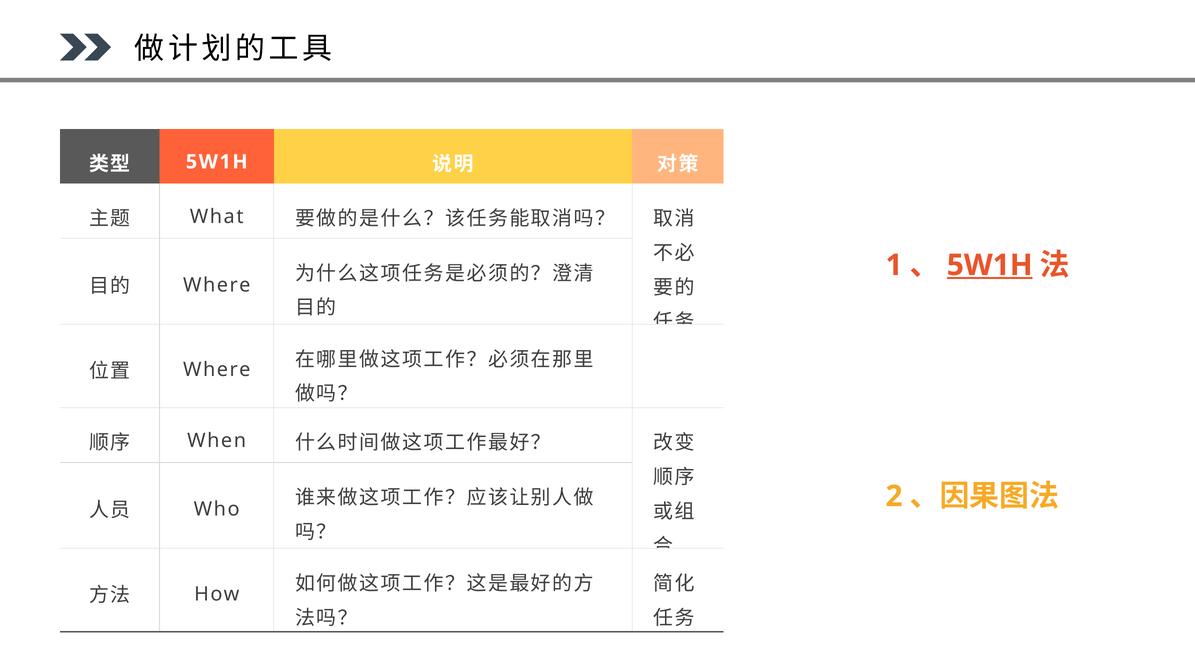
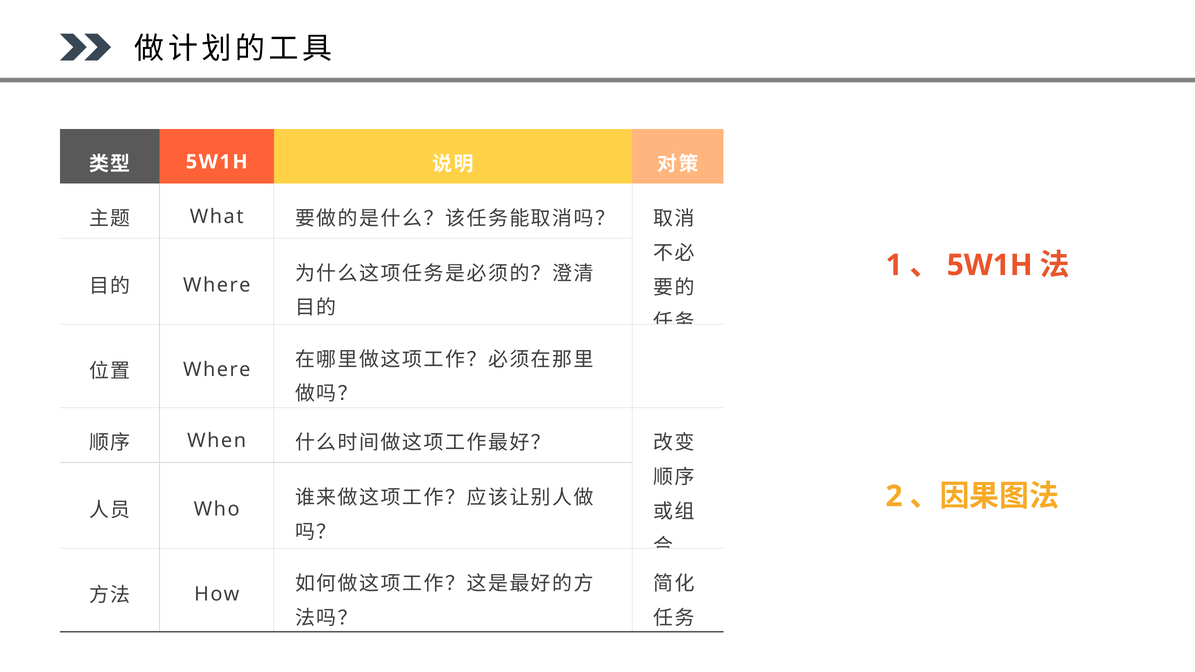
5W1H underline: present -> none (990, 265)
